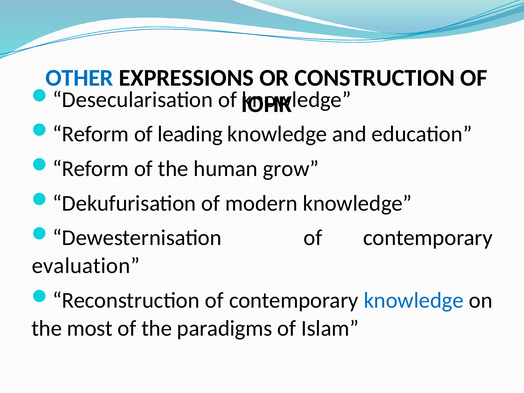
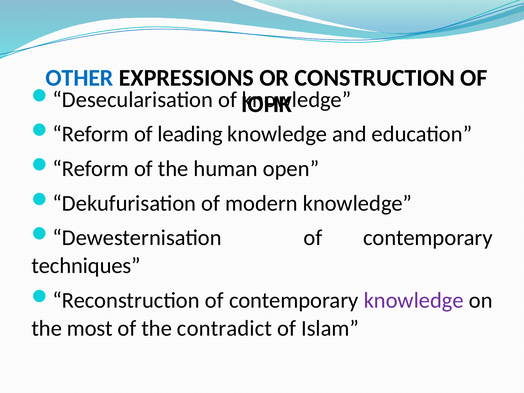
grow: grow -> open (291, 169)
evaluation: evaluation -> techniques (86, 266)
knowledge colour: blue -> purple (414, 300)
paradigms: paradigms -> contradict (225, 328)
